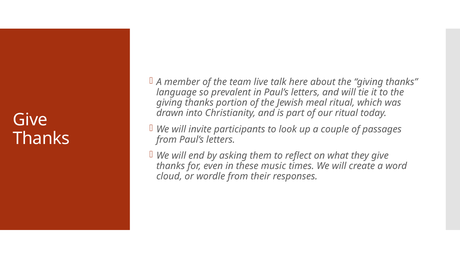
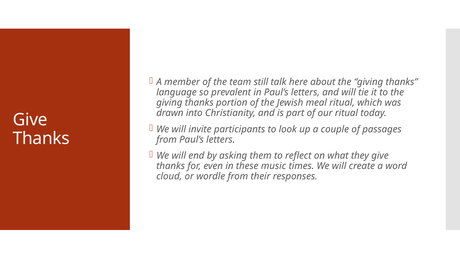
live: live -> still (261, 82)
